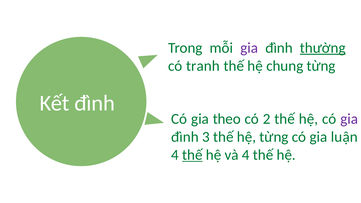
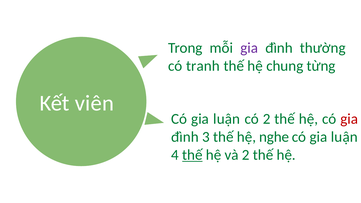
thường underline: present -> none (323, 48)
Kết đình: đình -> viên (94, 103)
theo: theo -> luận (227, 119)
gia colour: purple -> red (349, 119)
hệ từng: từng -> nghe (274, 137)
và 4: 4 -> 2 (246, 155)
